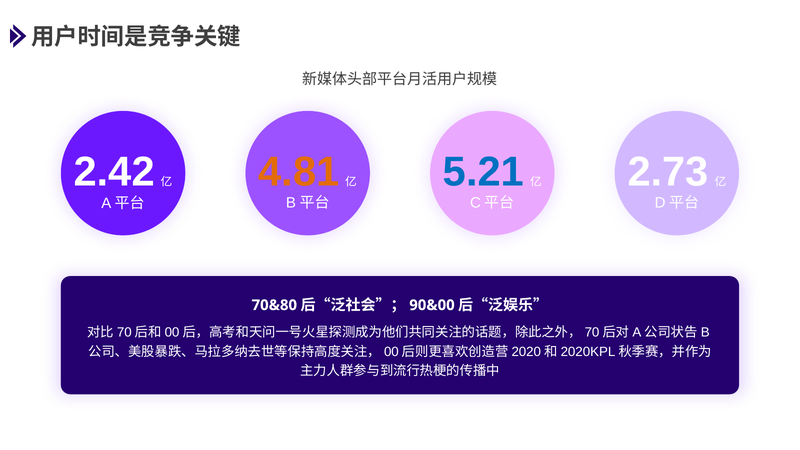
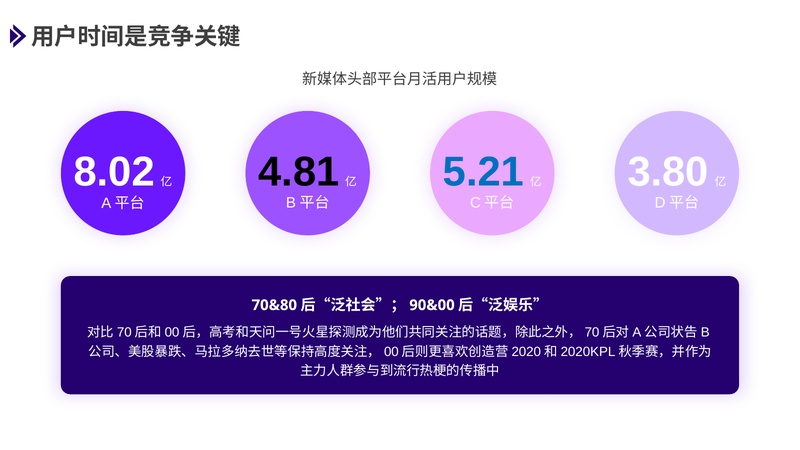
4.81 colour: orange -> black (299, 172)
2.73: 2.73 -> 3.80 (668, 172)
2.42: 2.42 -> 8.02 (114, 172)
